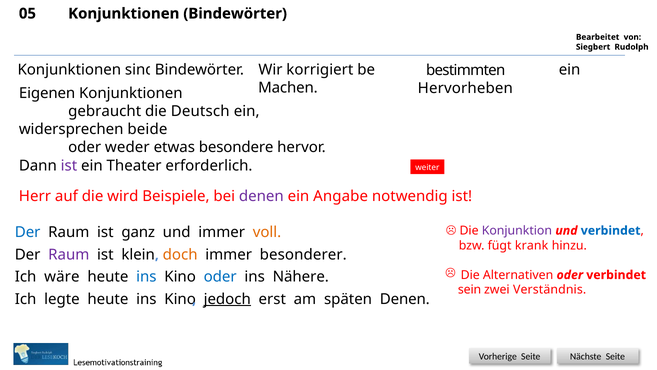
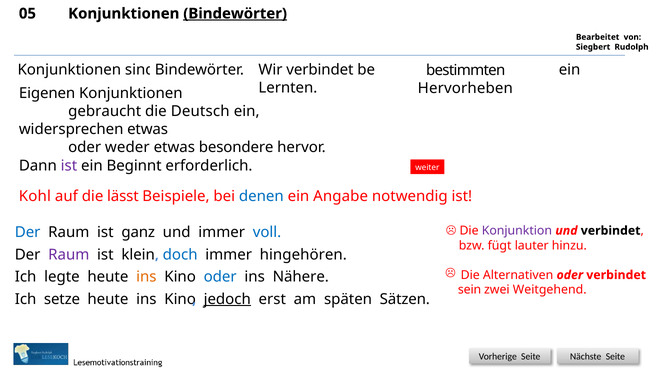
Bindewörter underline: none -> present (235, 14)
Wir korrigiert: korrigiert -> verbindet (320, 70)
Machen: Machen -> Lernten (288, 88)
widersprechen beide: beide -> etwas (148, 129)
Theater: Theater -> Beginnt (134, 165)
Herr: Herr -> Kohl (35, 196)
wird: wird -> lässt (123, 196)
denen colour: purple -> blue (261, 196)
verbindet colour: blue -> black (611, 230)
voll colour: orange -> blue (267, 232)
krank: krank -> lauter (532, 245)
doch colour: orange -> blue (180, 254)
besonderer: besonderer -> hingehören (303, 254)
wäre: wäre -> legte (62, 277)
ins colour: blue -> orange (146, 277)
Verständnis: Verständnis -> Weitgehend (550, 289)
legte: legte -> setze (62, 299)
späten Denen: Denen -> Sätzen (405, 299)
